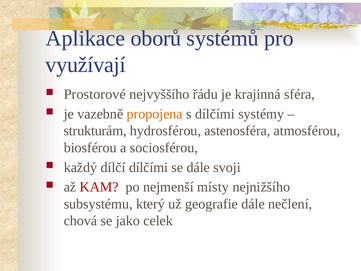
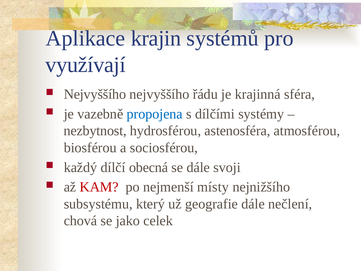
oborů: oborů -> krajin (156, 38)
Prostorové: Prostorové -> Nejvyššího (95, 94)
propojena colour: orange -> blue (155, 114)
strukturám: strukturám -> nezbytnost (95, 131)
dílčí dílčími: dílčími -> obecná (149, 167)
